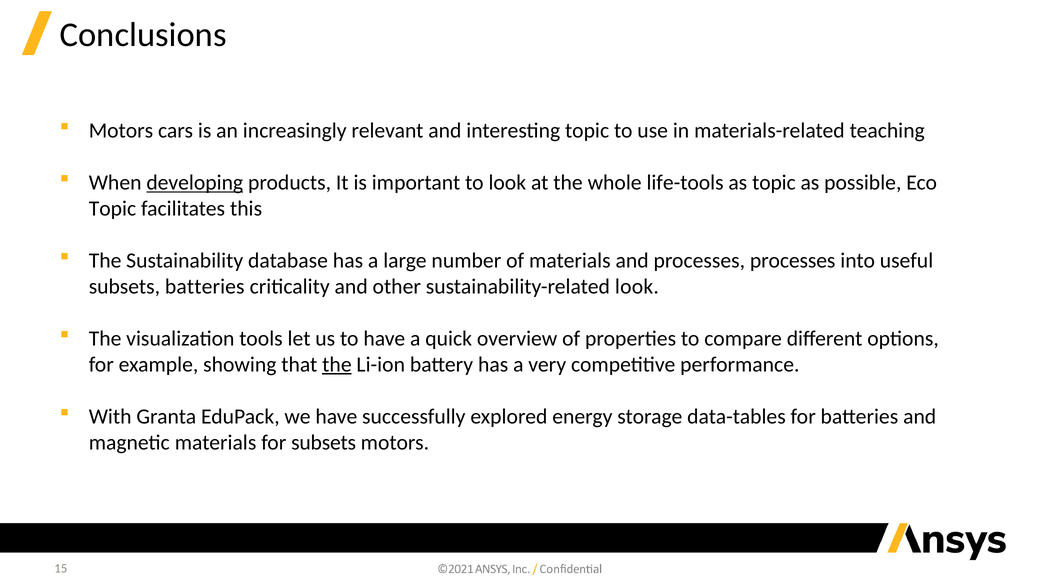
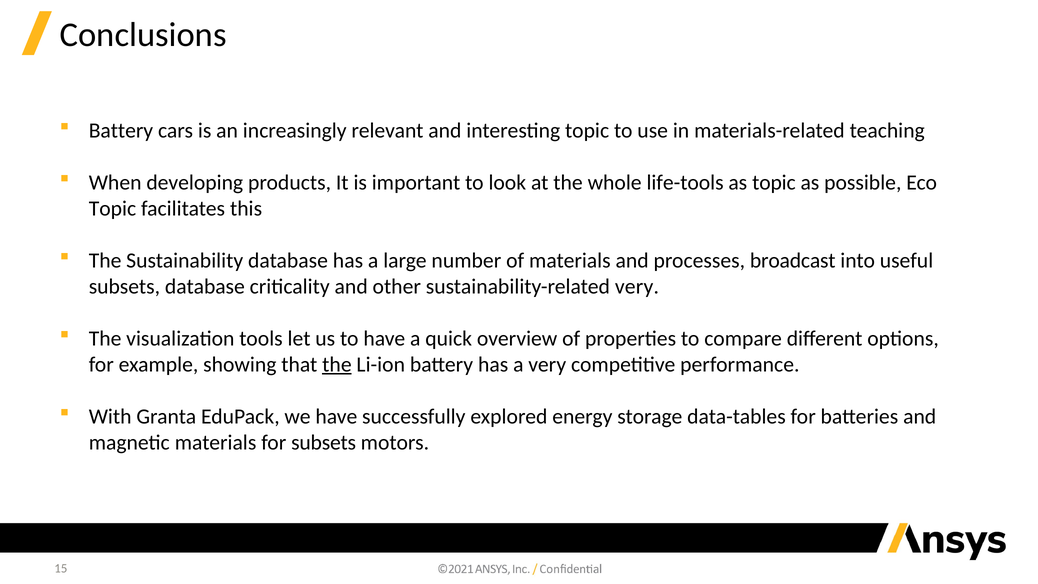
Motors: Motors -> Battery (121, 131)
developing underline: present -> none (195, 183)
processes processes: processes -> broadcast (793, 261)
subsets batteries: batteries -> database (205, 287)
sustainability-related look: look -> very (637, 287)
